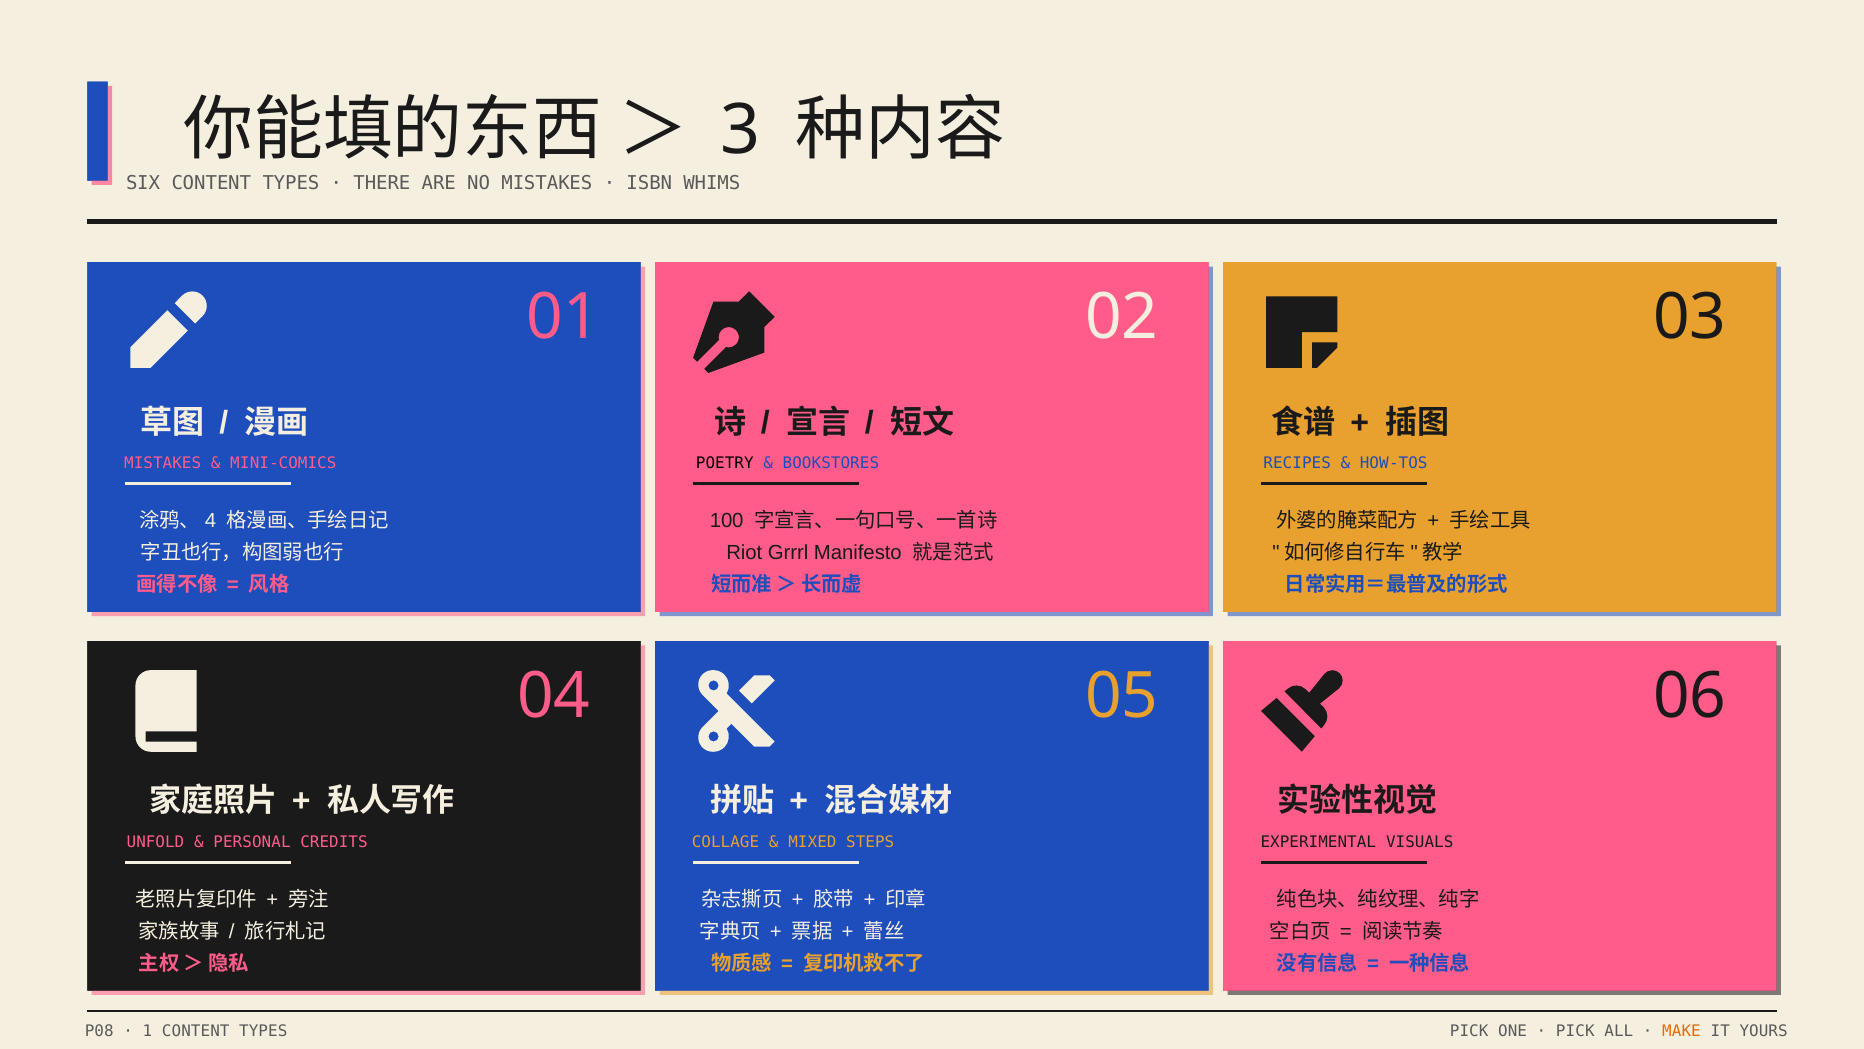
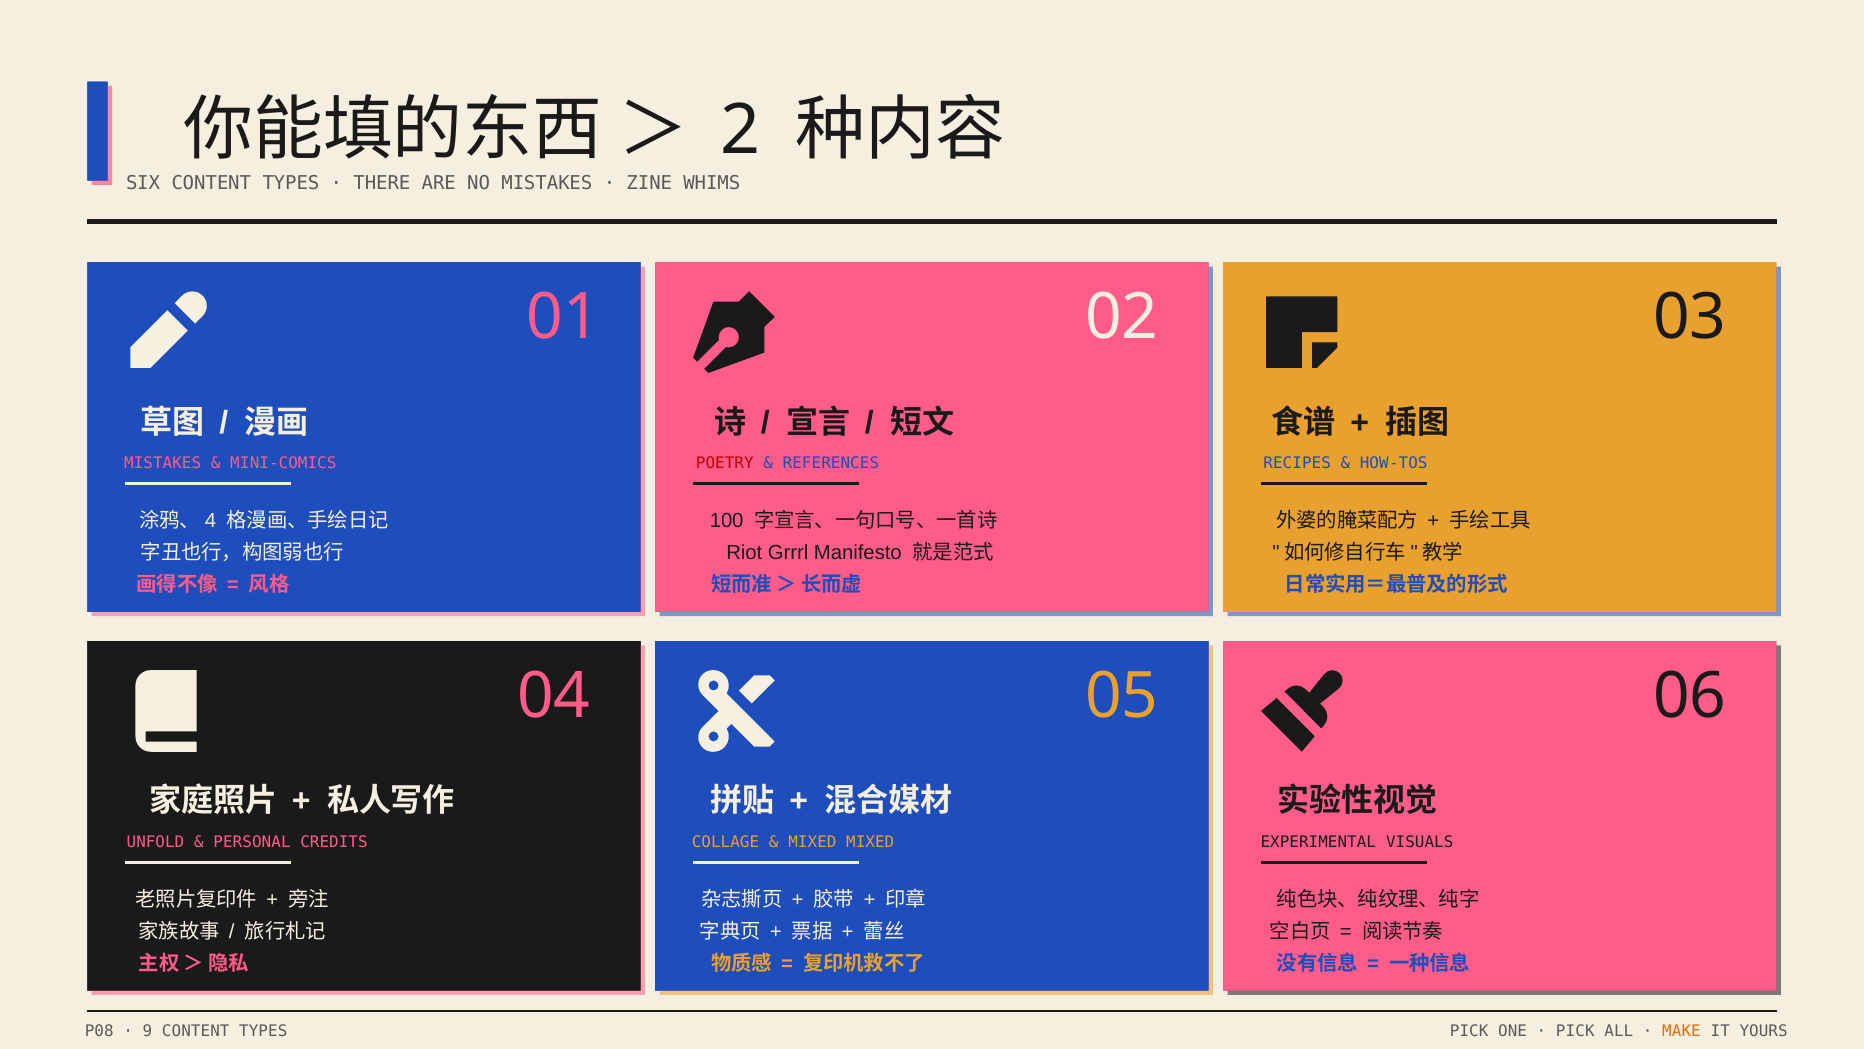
3: 3 -> 2 (740, 130)
ISBN: ISBN -> ZINE (649, 183)
POETRY colour: black -> red (725, 463)
BOOKSTORES: BOOKSTORES -> REFERENCES (831, 463)
MIXED STEPS: STEPS -> MIXED (870, 842)
1: 1 -> 9 (147, 1031)
